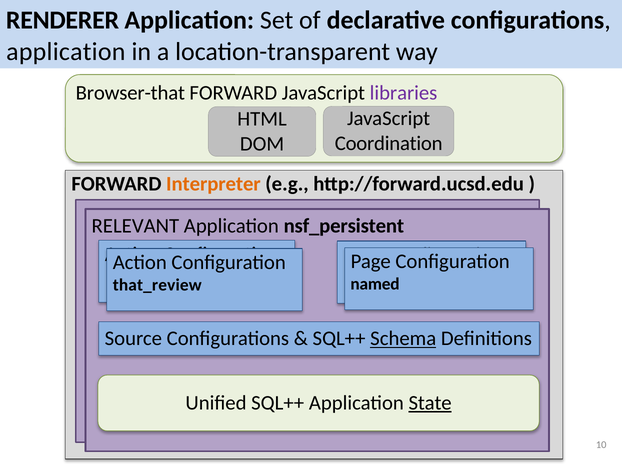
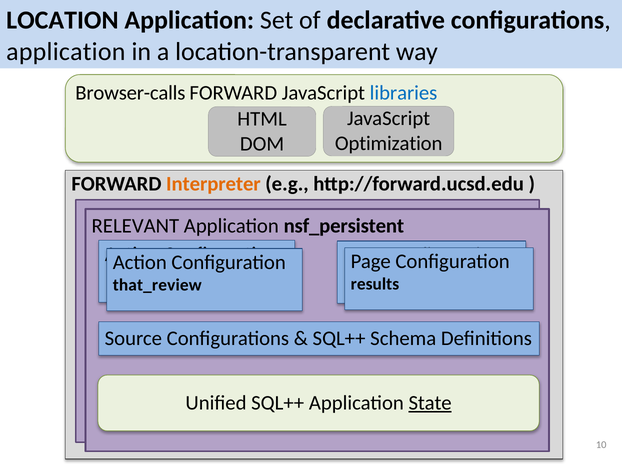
RENDERER: RENDERER -> LOCATION (62, 20)
Browser-that: Browser-that -> Browser-calls (130, 93)
libraries colour: purple -> blue (404, 93)
Coordination: Coordination -> Optimization (389, 144)
named: named -> results (375, 285)
Schema underline: present -> none (403, 339)
